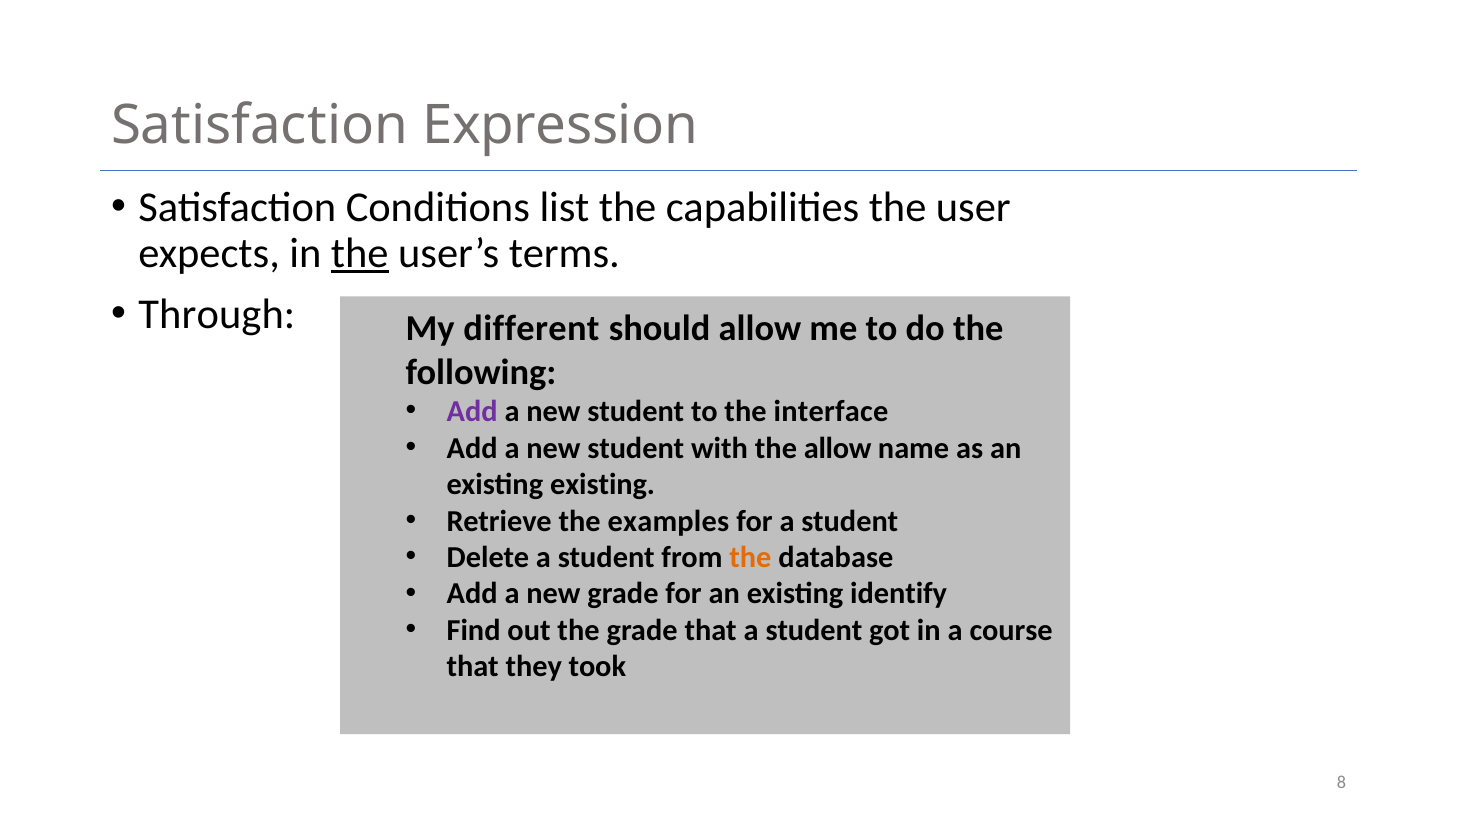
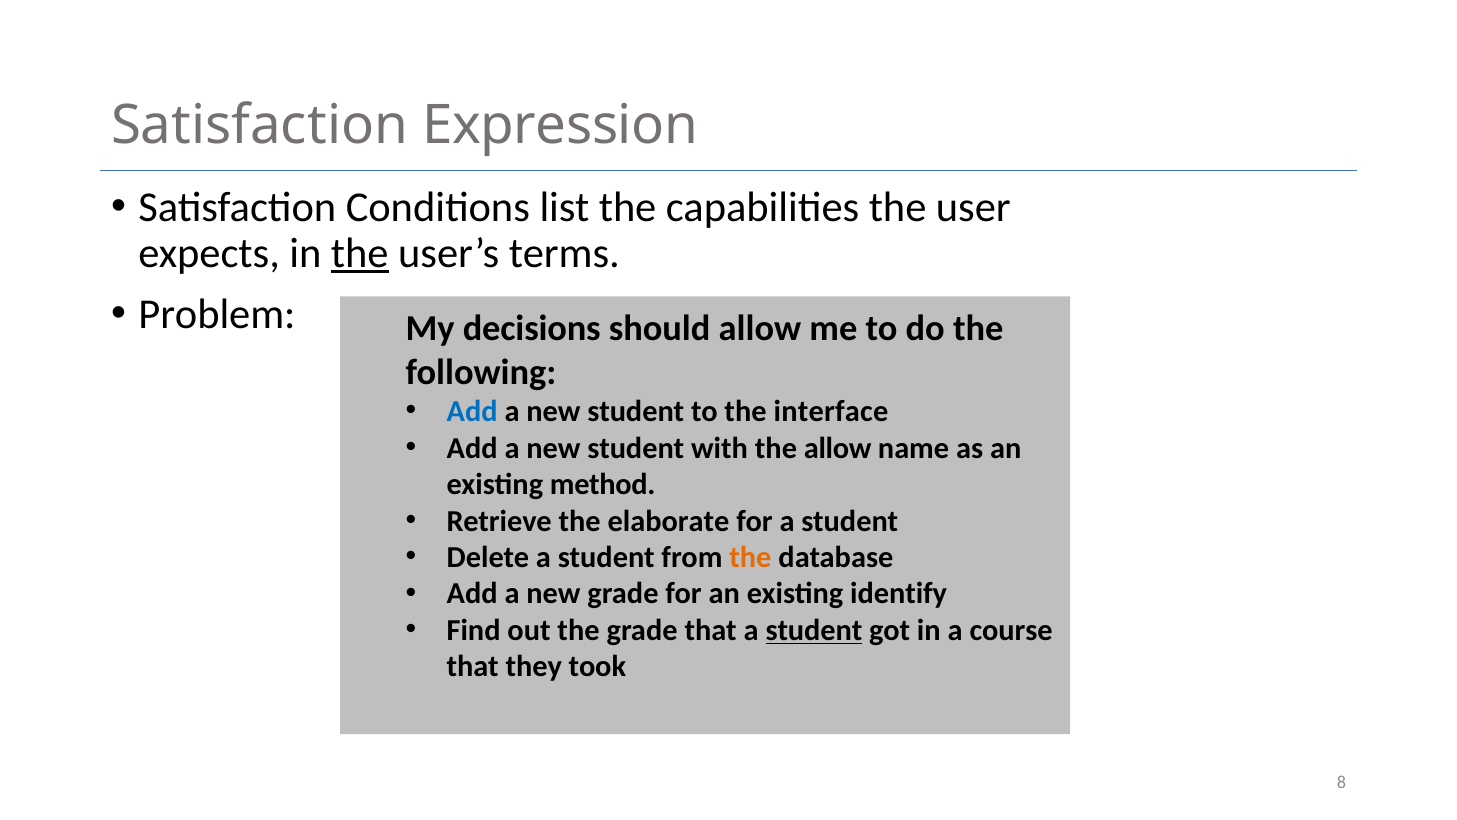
Through: Through -> Problem (217, 314)
different: different -> decisions (532, 328)
Add colour: purple -> blue (472, 411)
existing existing: existing -> method (603, 484)
examples: examples -> elaborate (669, 521)
student underline: none -> present (814, 630)
